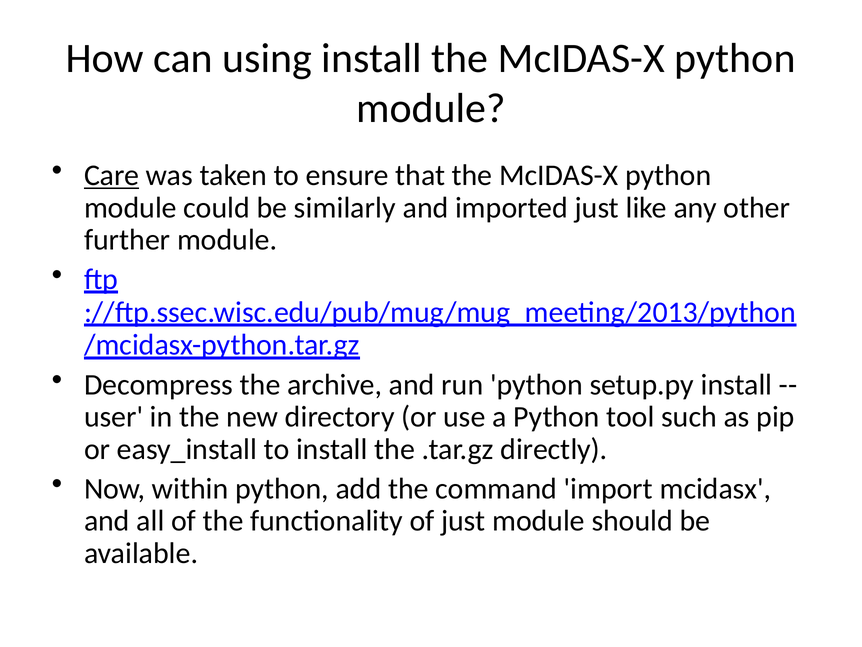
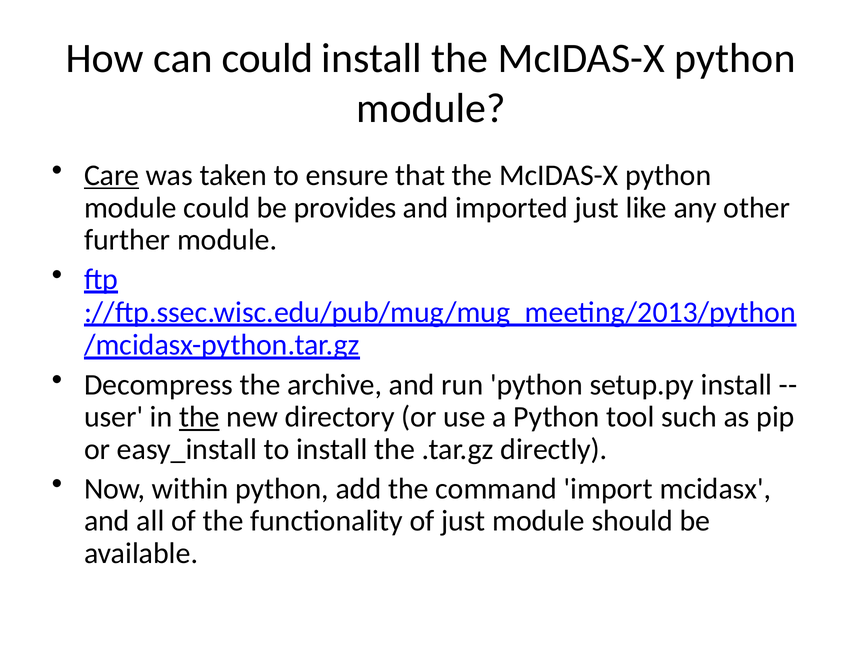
can using: using -> could (267, 58)
similarly: similarly -> provides (345, 208)
the underline: none -> present (199, 417)
